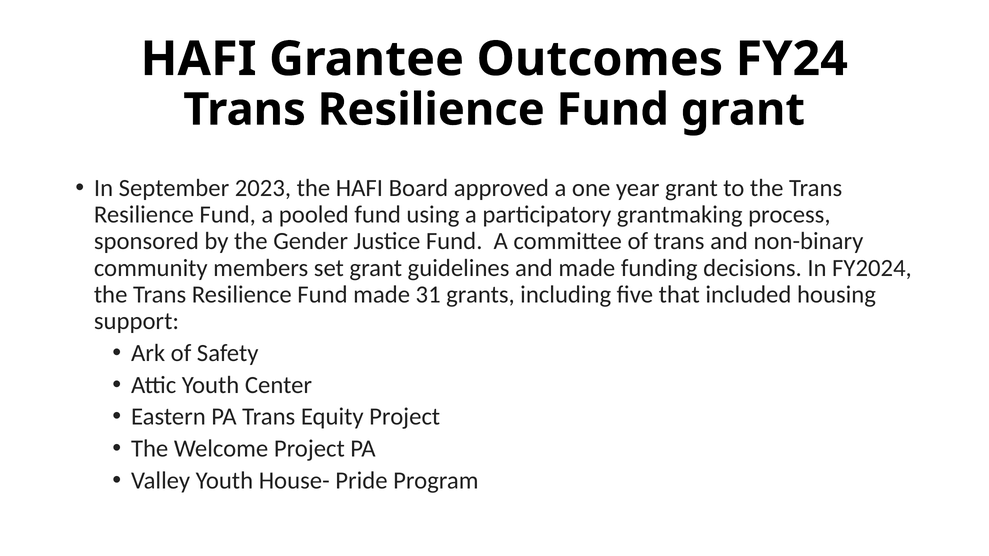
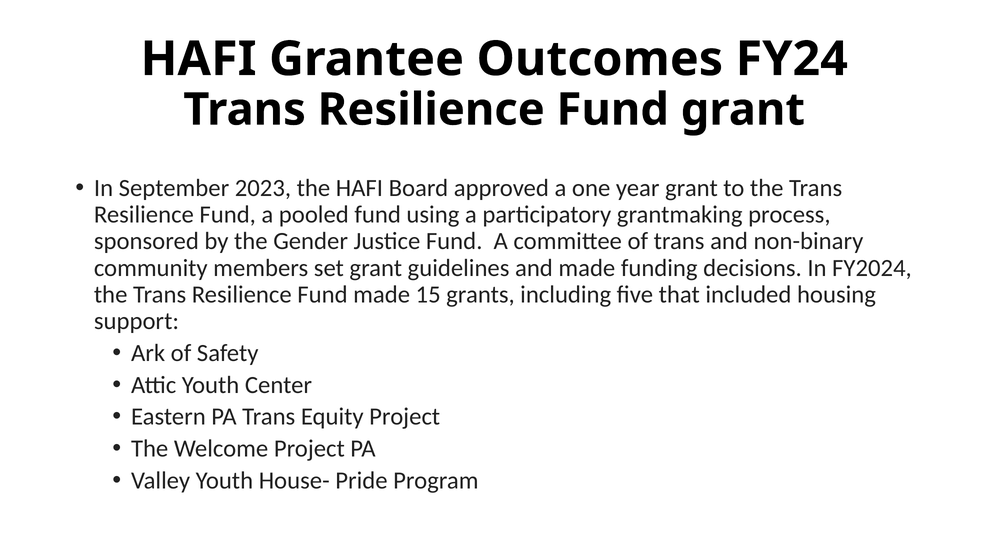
31: 31 -> 15 (428, 295)
